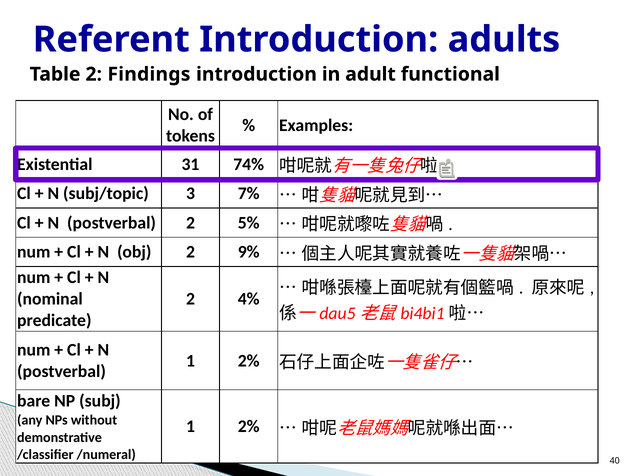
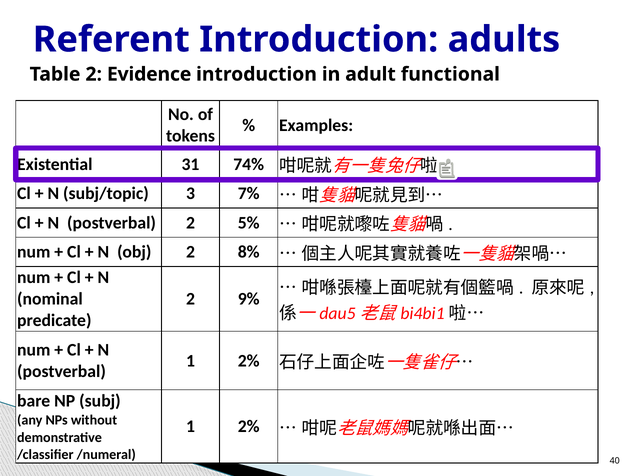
Findings: Findings -> Evidence (149, 74)
9%: 9% -> 8% (249, 252)
4%: 4% -> 9% (249, 299)
